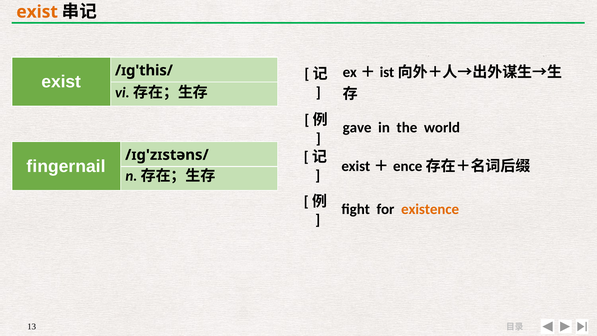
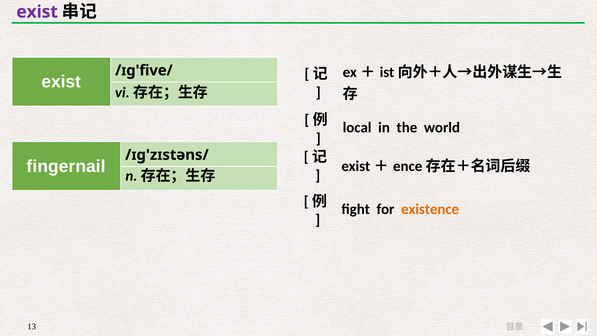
exist colour: orange -> purple (37, 12)
/ɪɡ'this/: /ɪɡ'this/ -> /ɪɡ'five/ (144, 70)
gave: gave -> local (357, 128)
